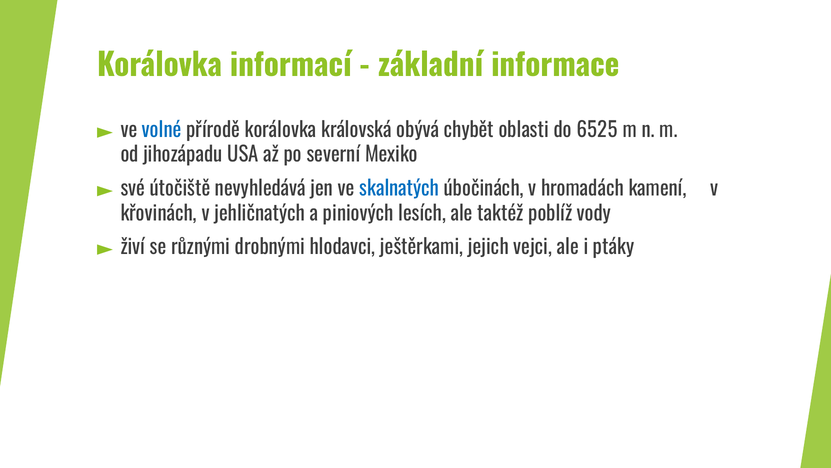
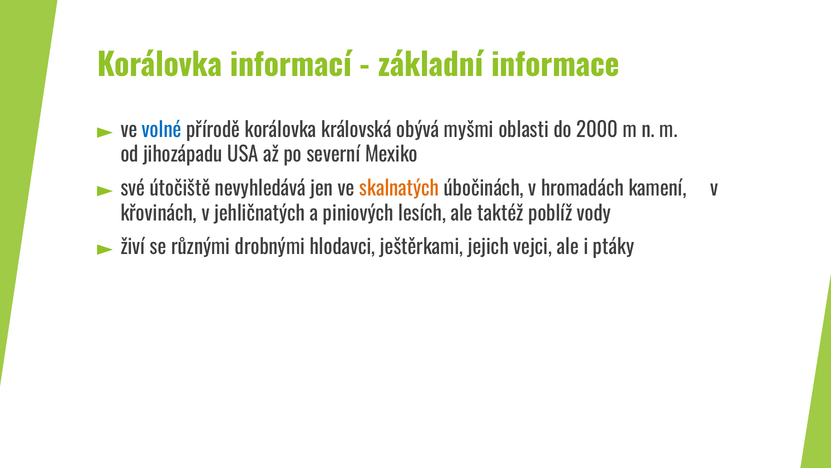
chybět: chybět -> myšmi (469, 130)
6525: 6525 -> 2000 (597, 130)
skalnatých colour: blue -> orange (399, 189)
